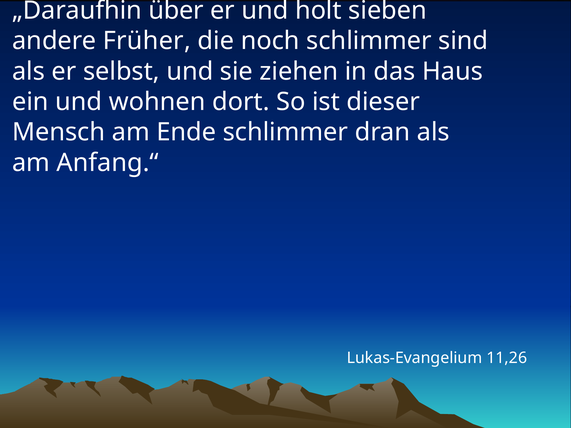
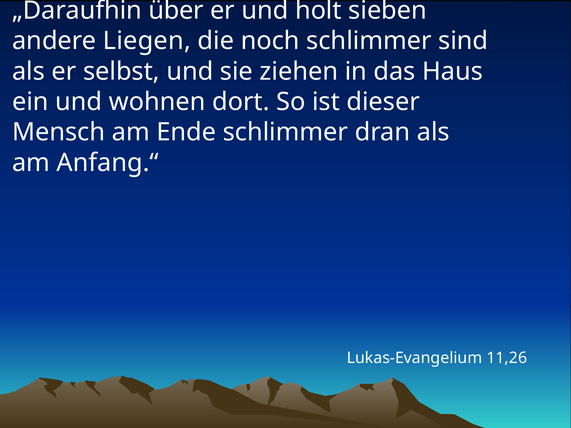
Früher: Früher -> Liegen (147, 41)
